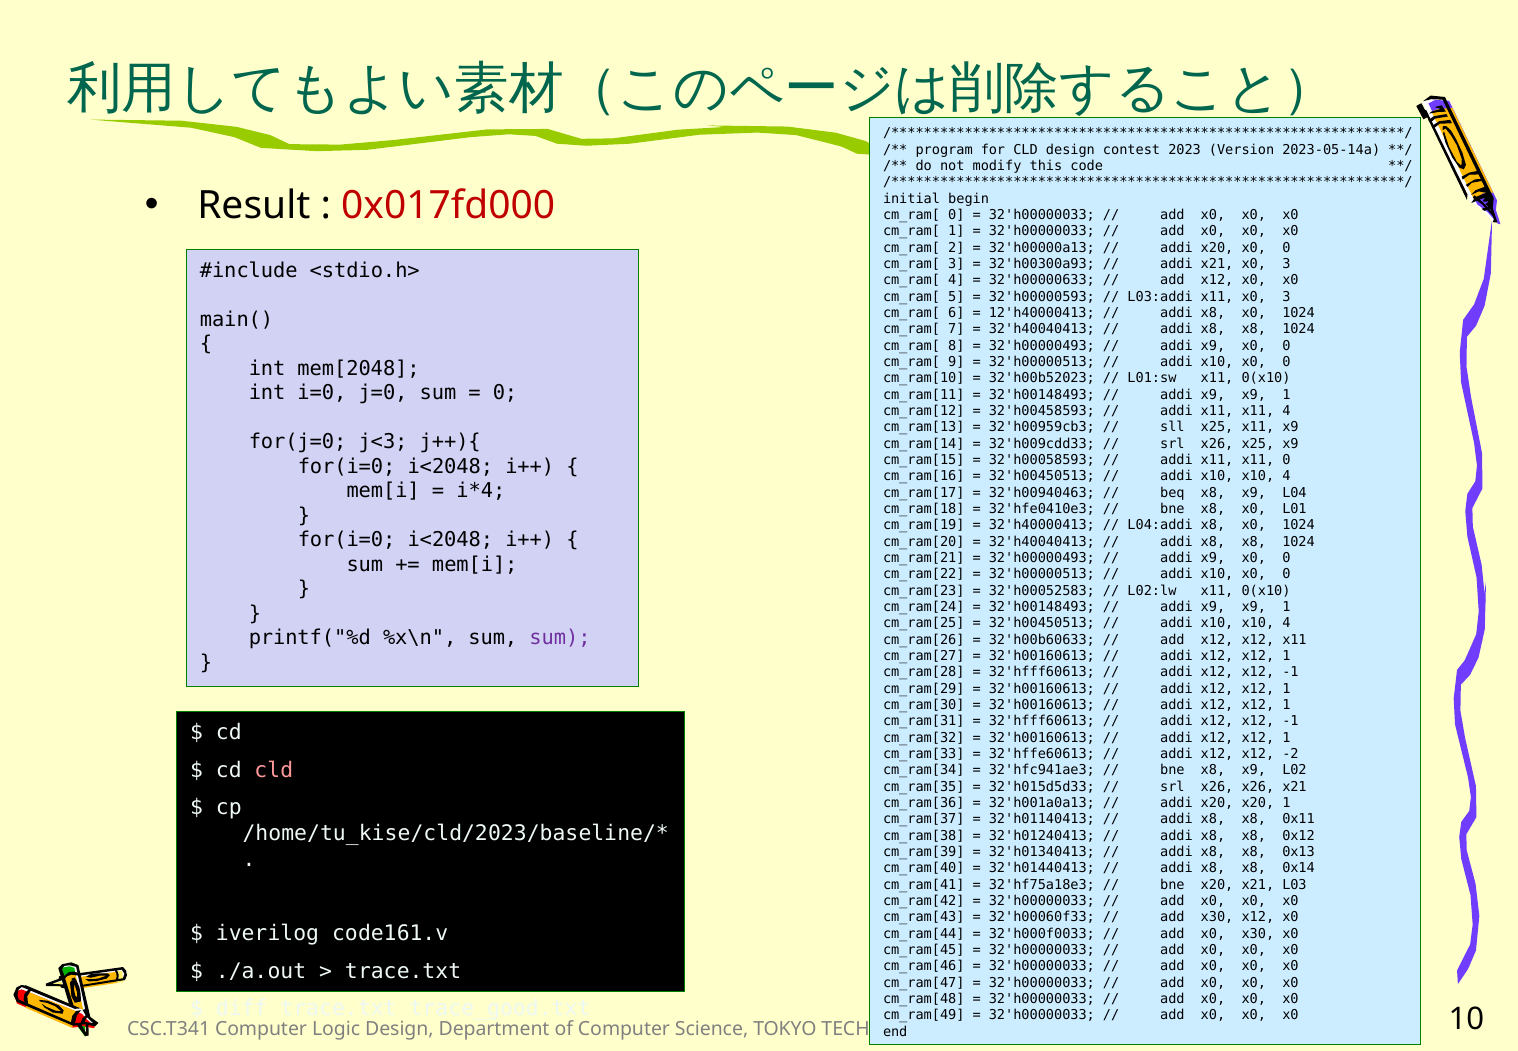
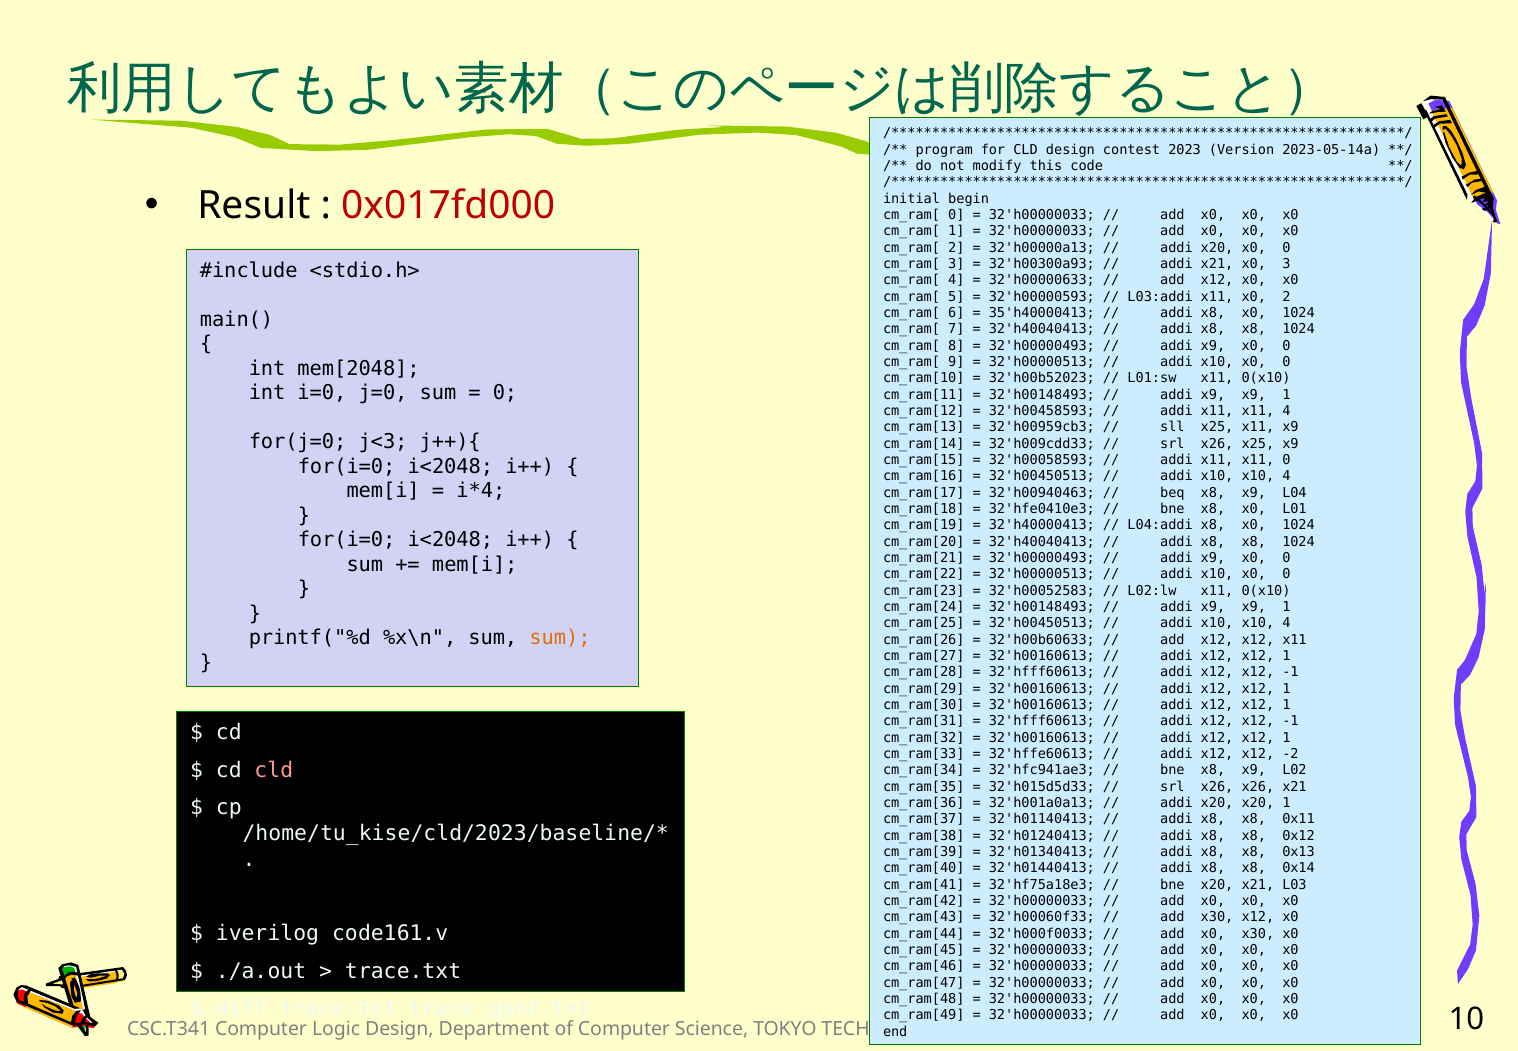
x11 x0 3: 3 -> 2 (1286, 297)
12'h40000413: 12'h40000413 -> 35'h40000413 (1042, 313)
sum colour: purple -> orange (560, 638)
